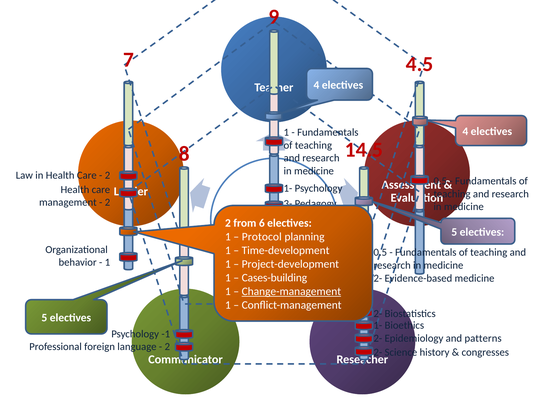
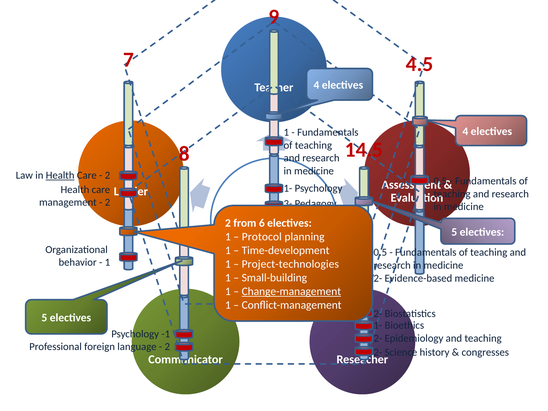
Health underline: none -> present (60, 175)
Project-development: Project-development -> Project-technologies (290, 264)
Cases-building: Cases-building -> Small-building (274, 278)
and patterns: patterns -> teaching (483, 338)
